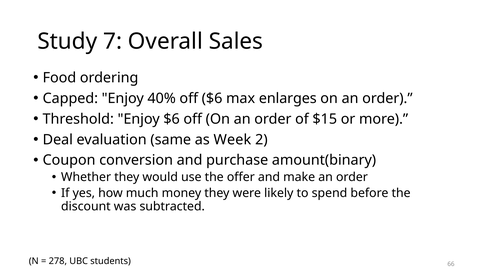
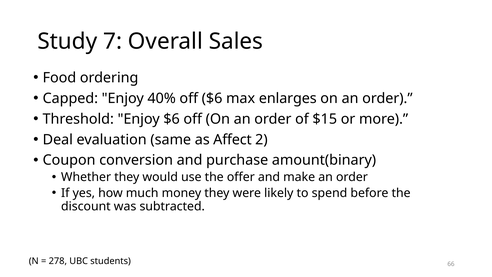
Week: Week -> Affect (232, 140)
